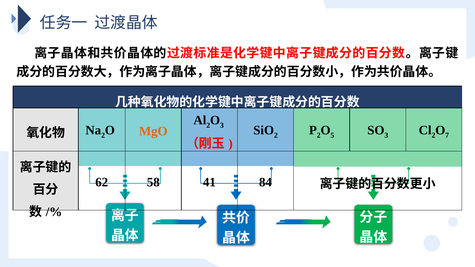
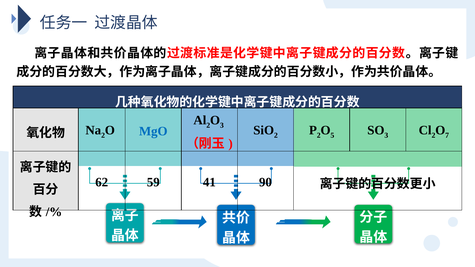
MgO colour: orange -> blue (153, 131)
58: 58 -> 59 (153, 182)
84: 84 -> 90 (266, 182)
